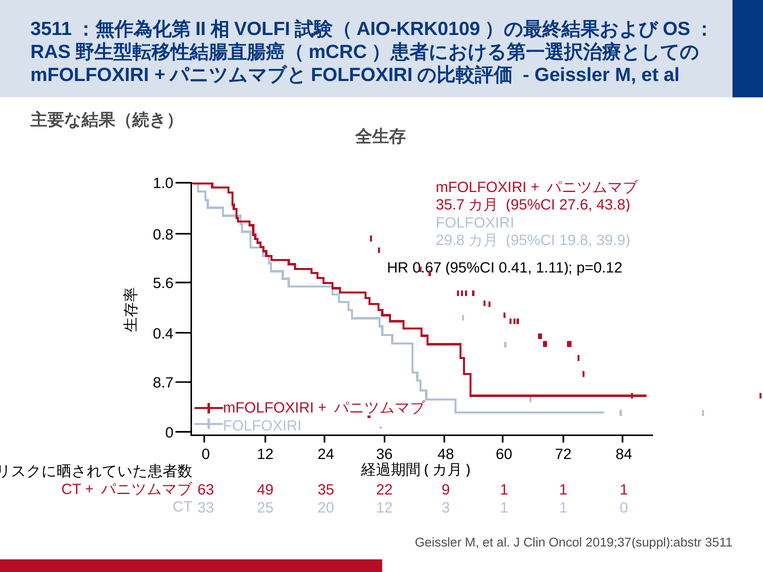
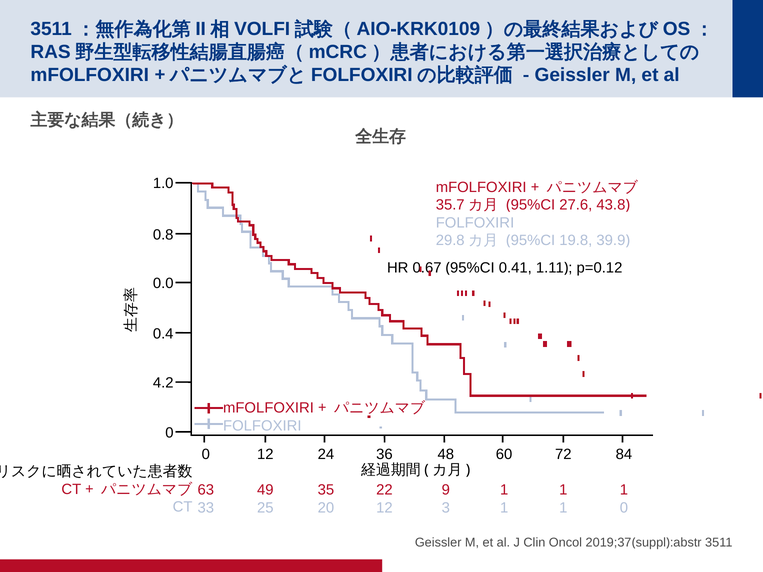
5.6: 5.6 -> 0.0 (163, 284)
8.7: 8.7 -> 4.2 (163, 383)
